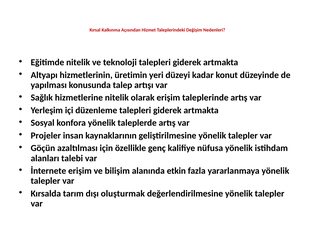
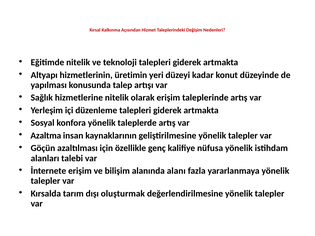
Projeler: Projeler -> Azaltma (46, 136)
etkin: etkin -> alanı (176, 171)
